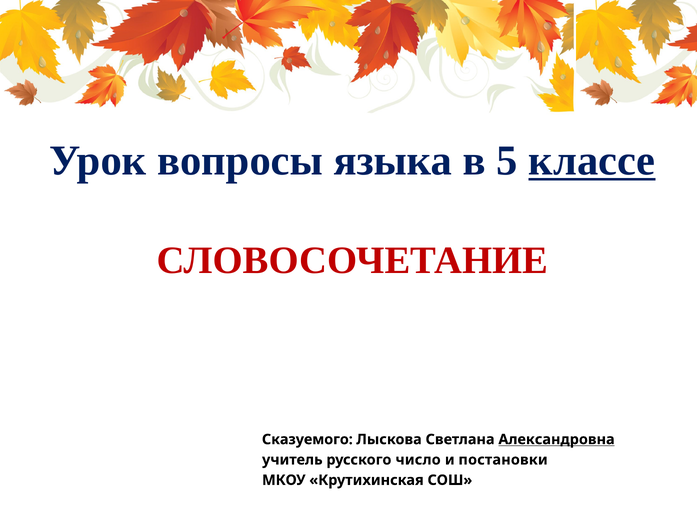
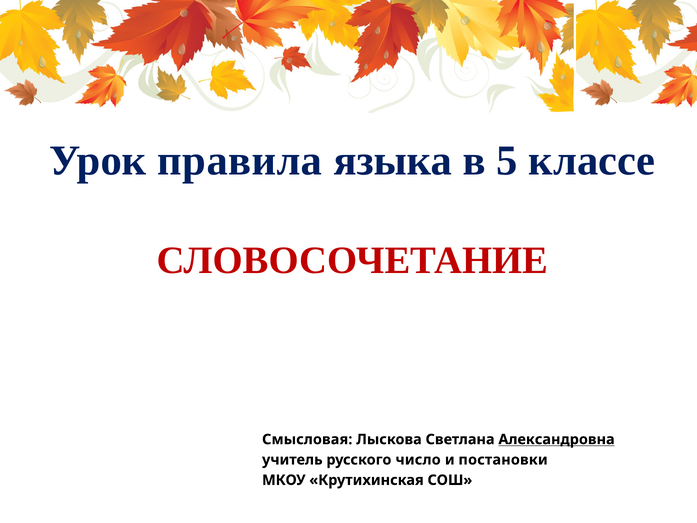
вопросы: вопросы -> правила (240, 161)
классе underline: present -> none (592, 161)
Сказуемого: Сказуемого -> Смысловая (307, 439)
